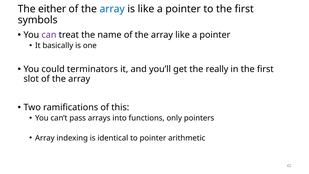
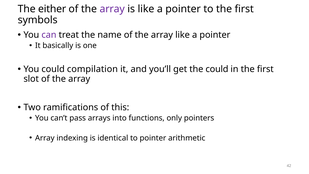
array colour: blue -> purple (112, 9)
terminators: terminators -> compilation (92, 69)
the really: really -> could (217, 69)
